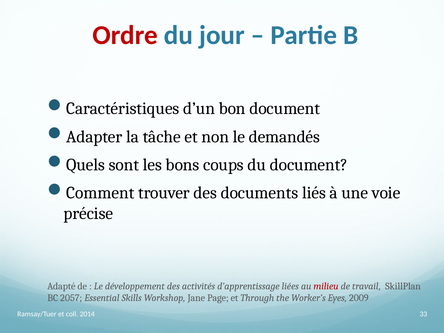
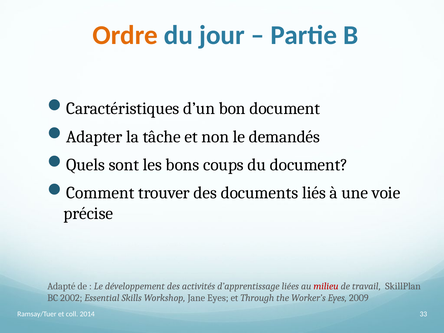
Ordre colour: red -> orange (125, 35)
2057: 2057 -> 2002 (71, 298)
Jane Page: Page -> Eyes (218, 298)
